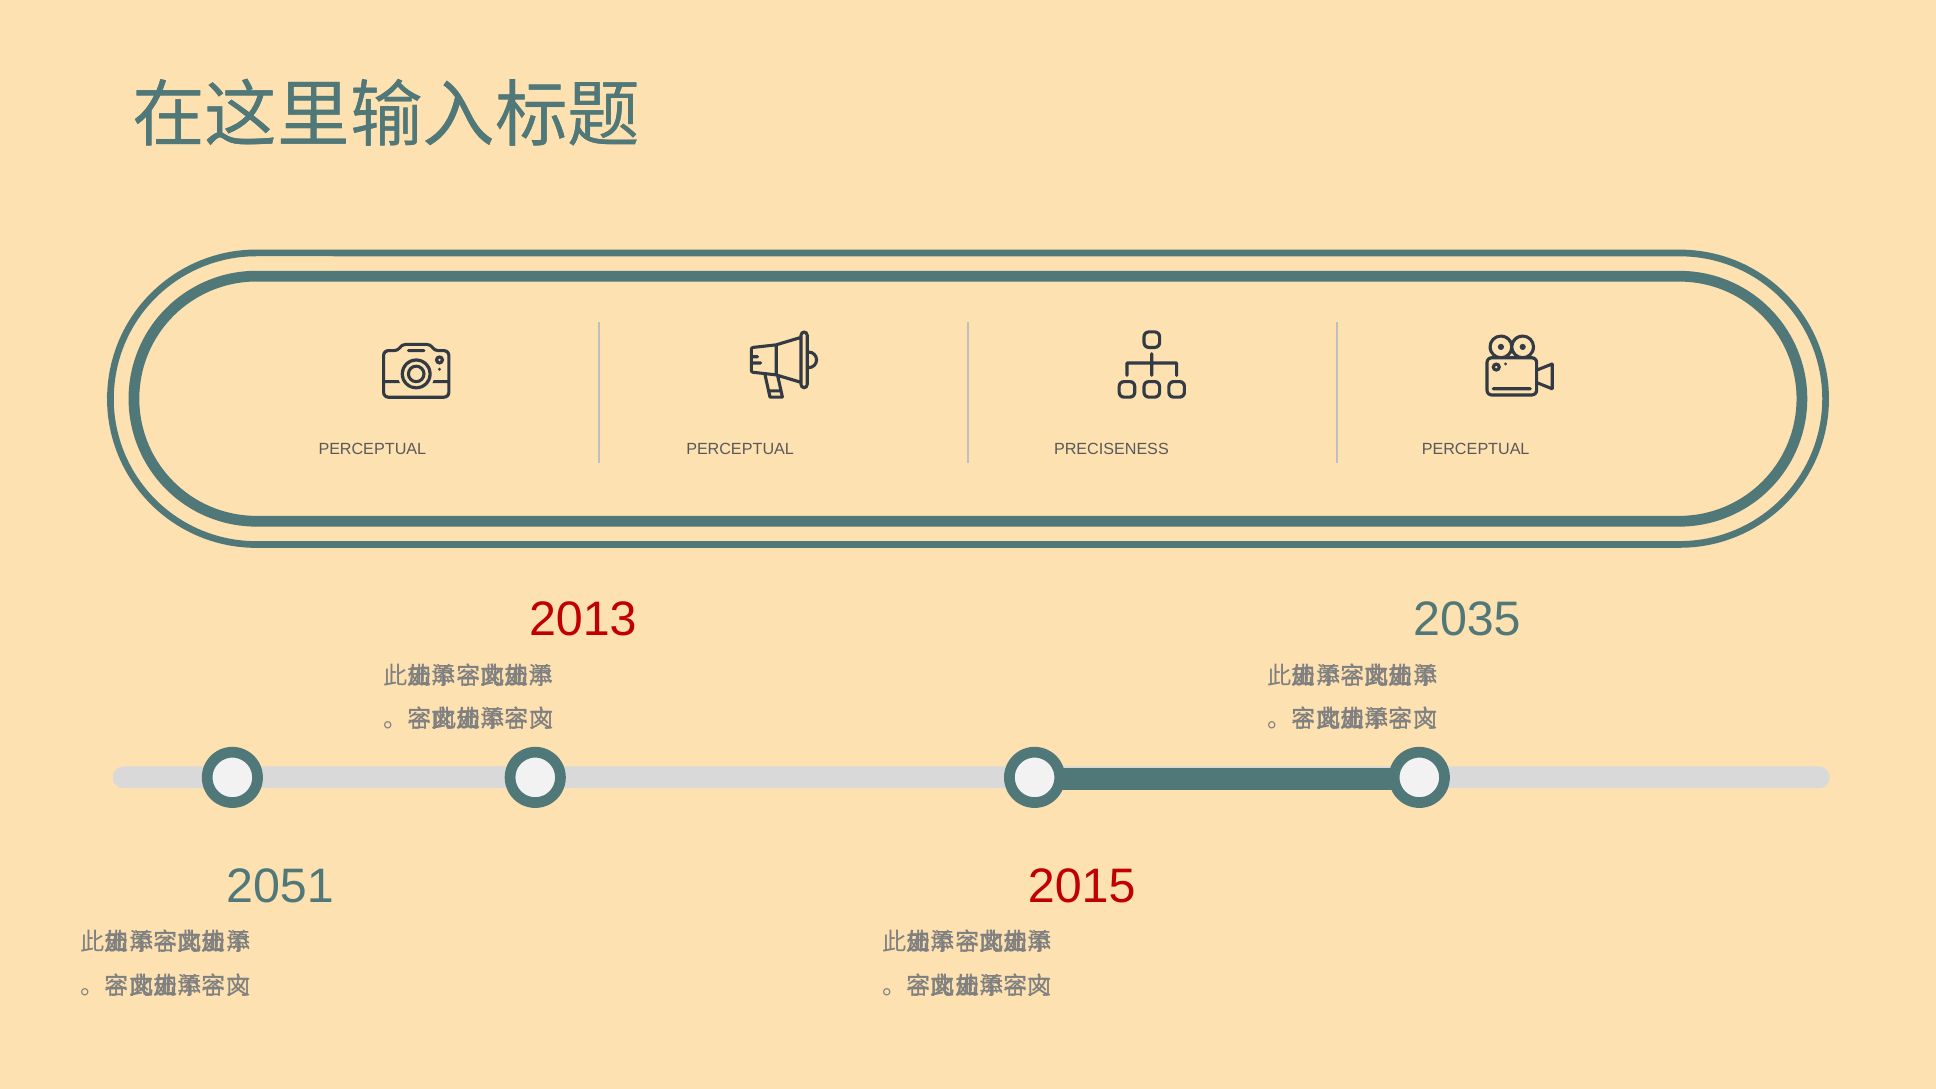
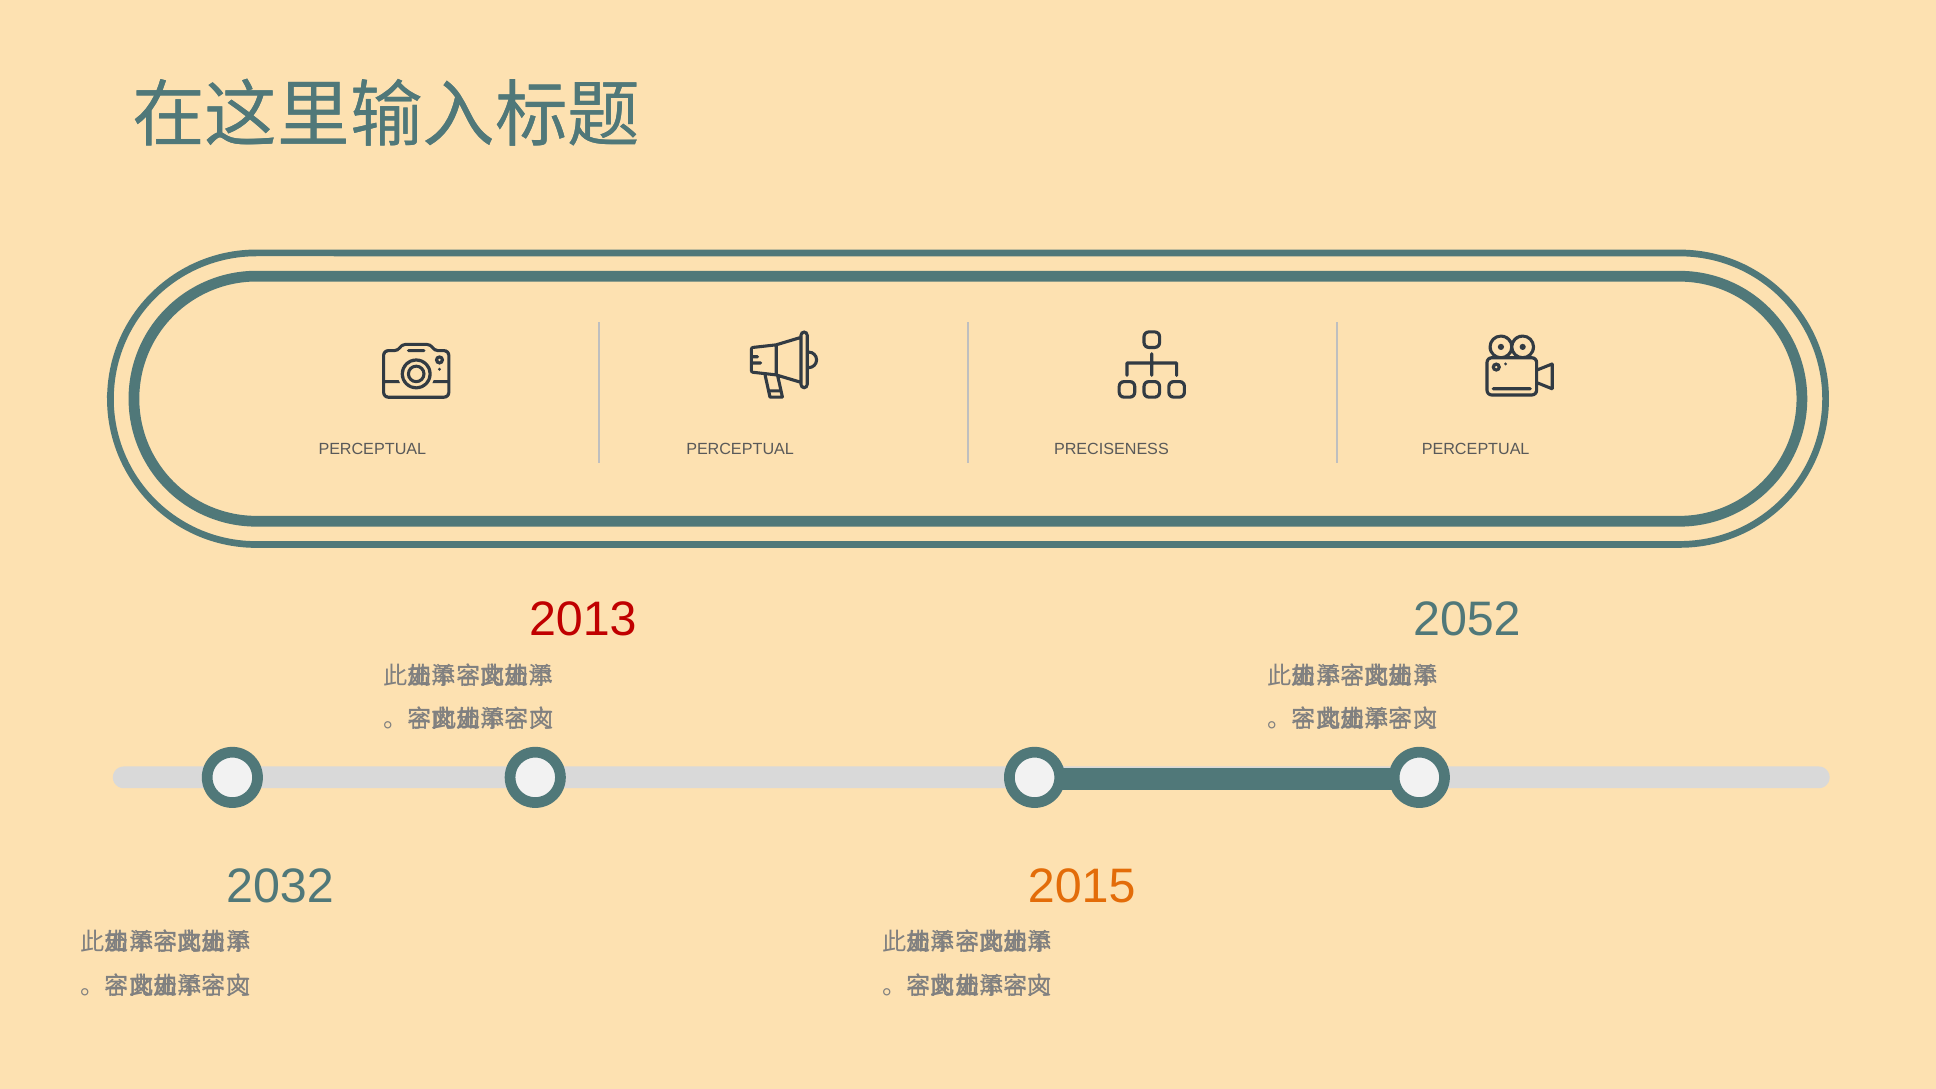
2035: 2035 -> 2052 (1467, 620)
2051: 2051 -> 2032 (280, 887)
2015 colour: red -> orange (1082, 887)
